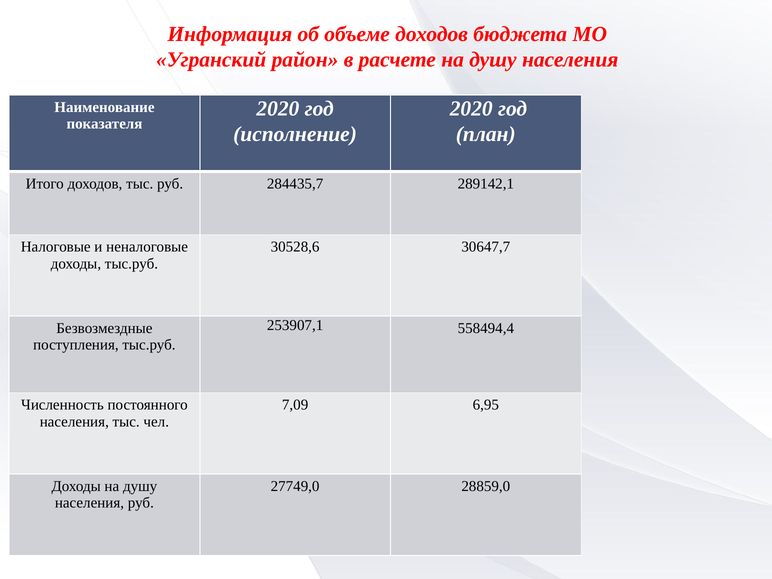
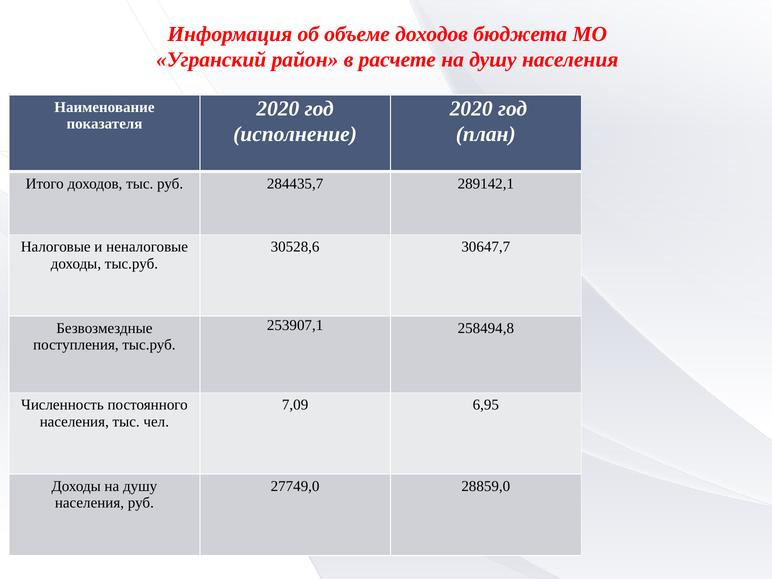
558494,4: 558494,4 -> 258494,8 (486, 328)
